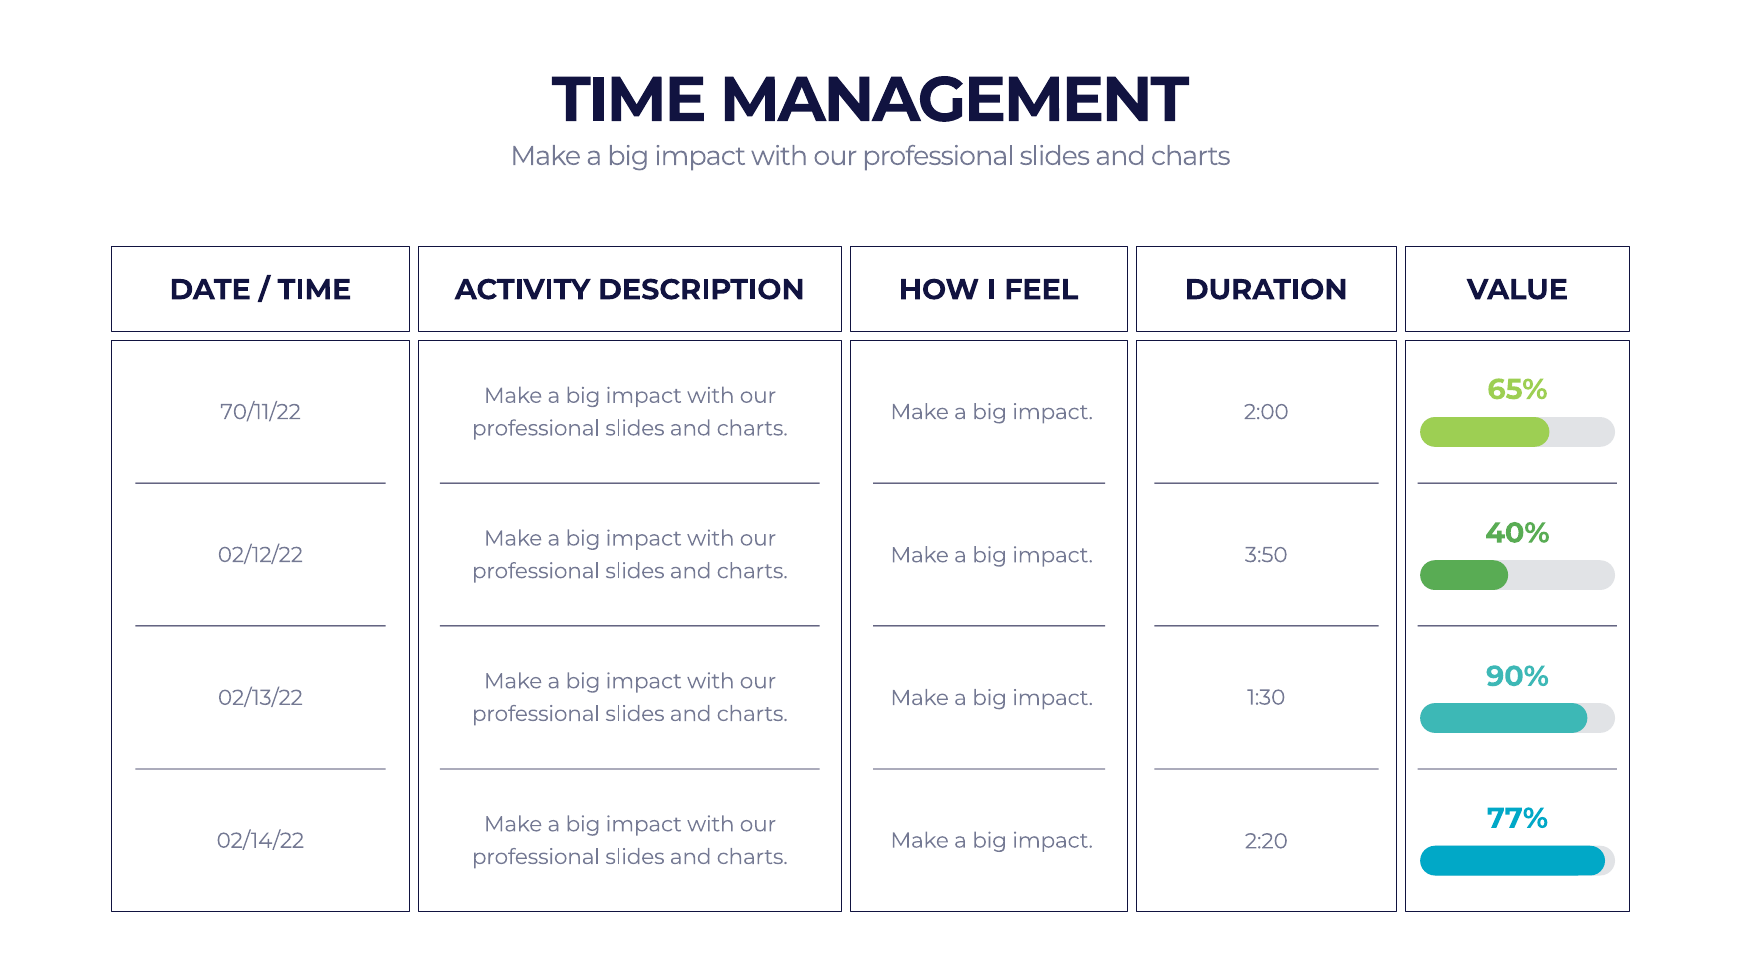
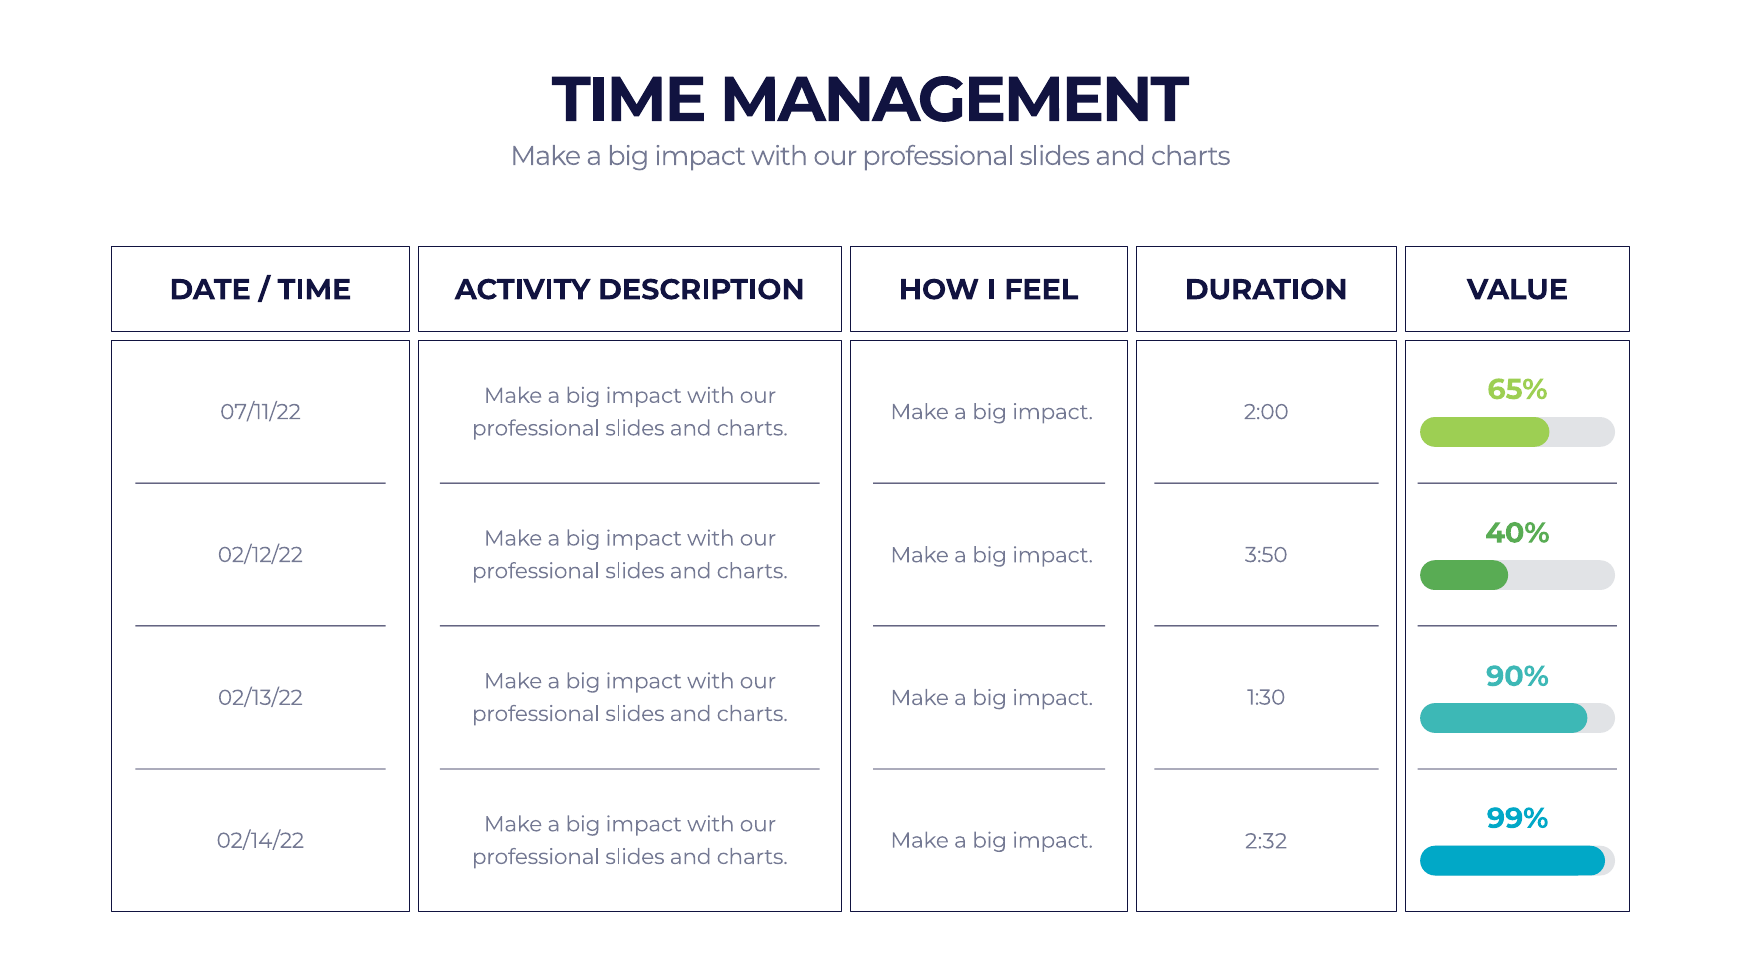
70/11/22: 70/11/22 -> 07/11/22 (261, 412)
77%: 77% -> 99% (1518, 819)
2:20: 2:20 -> 2:32 (1266, 842)
